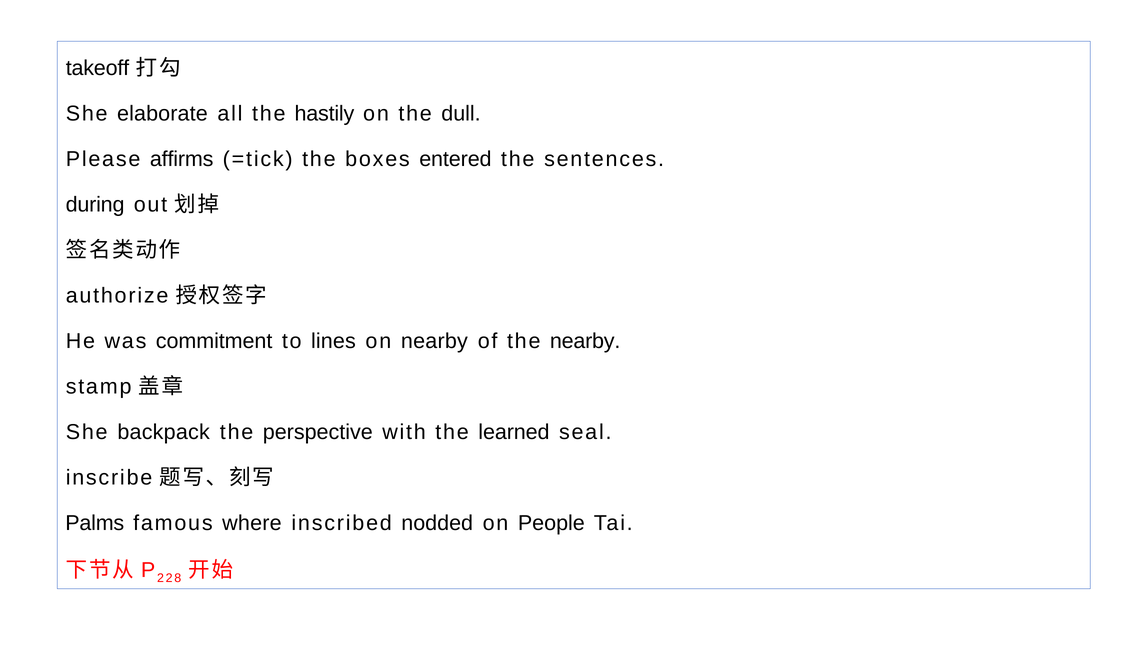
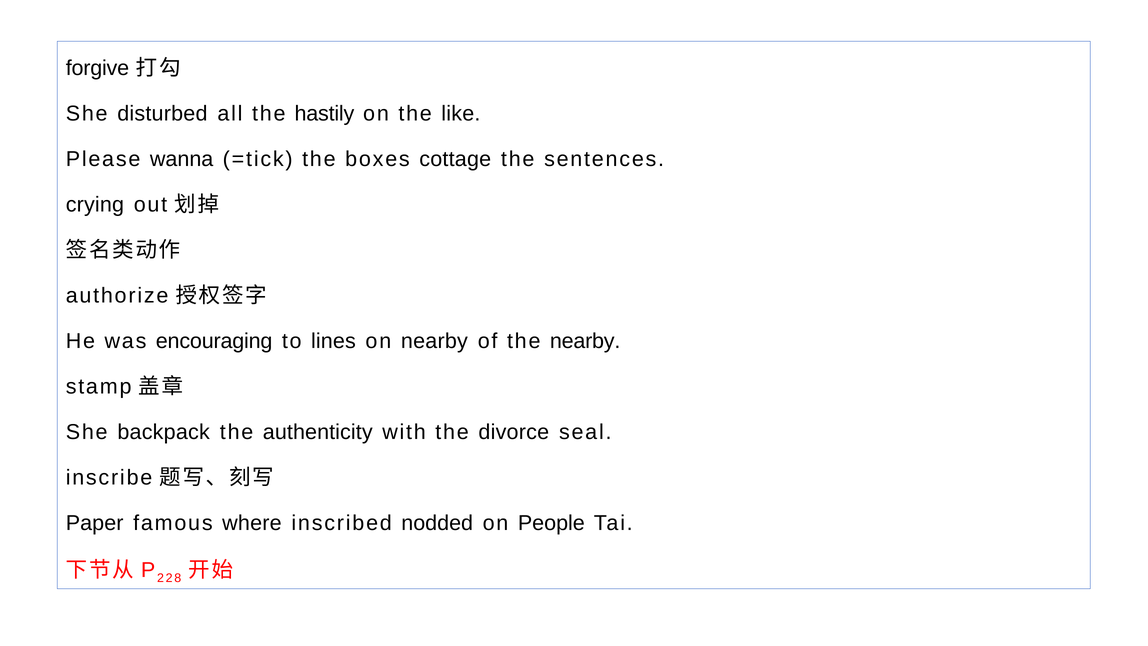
takeoff: takeoff -> forgive (97, 68)
elaborate: elaborate -> disturbed (162, 113)
dull: dull -> like (461, 113)
affirms: affirms -> wanna (182, 159)
entered: entered -> cottage (455, 159)
during: during -> crying (95, 204)
commitment: commitment -> encouraging (214, 341)
perspective: perspective -> authenticity (318, 432)
learned: learned -> divorce (514, 432)
Palms: Palms -> Paper (95, 523)
